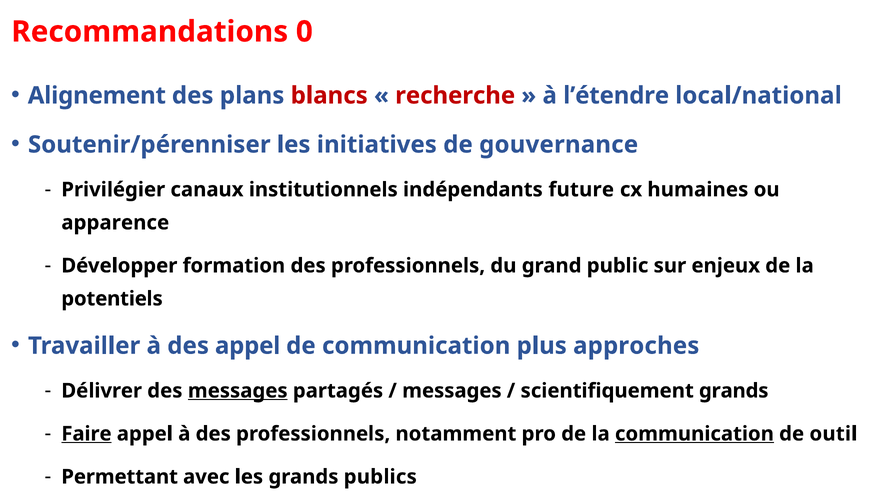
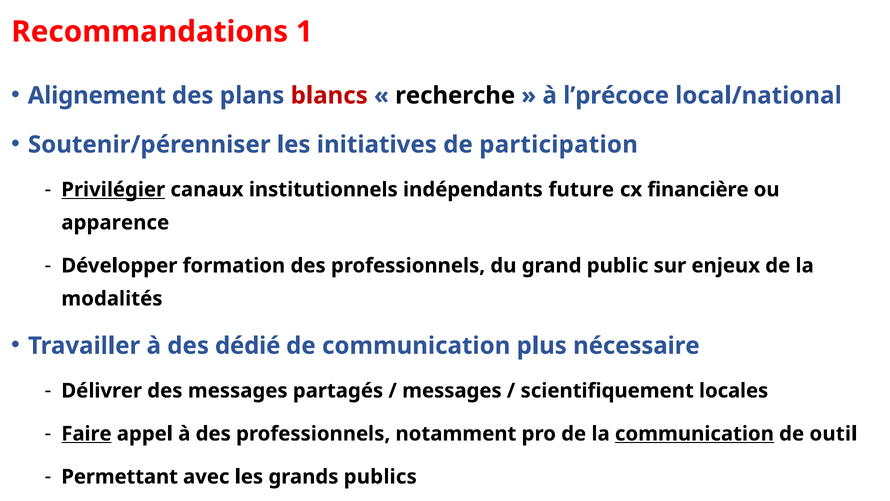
0: 0 -> 1 (304, 32)
recherche colour: red -> black (455, 96)
l’étendre: l’étendre -> l’précoce (616, 96)
gouvernance: gouvernance -> participation (559, 145)
Privilégier underline: none -> present (113, 189)
humaines: humaines -> financière (698, 189)
potentiels: potentiels -> modalités (112, 298)
des appel: appel -> dédié (248, 346)
approches: approches -> nécessaire (636, 346)
messages underline: present -> none (238, 390)
scientifiquement grands: grands -> locales (734, 390)
